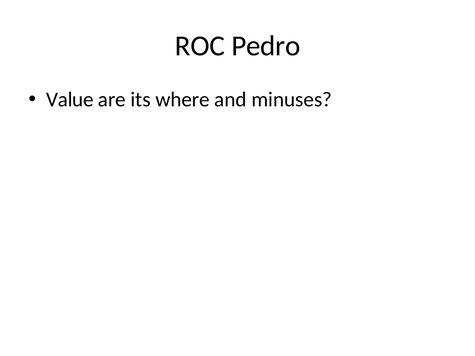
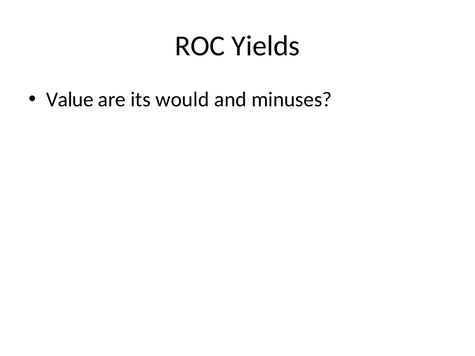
Pedro: Pedro -> Yields (266, 46)
where: where -> would (182, 100)
